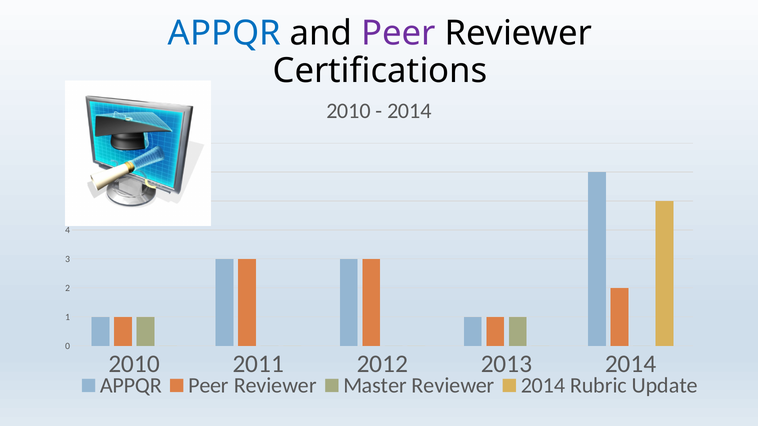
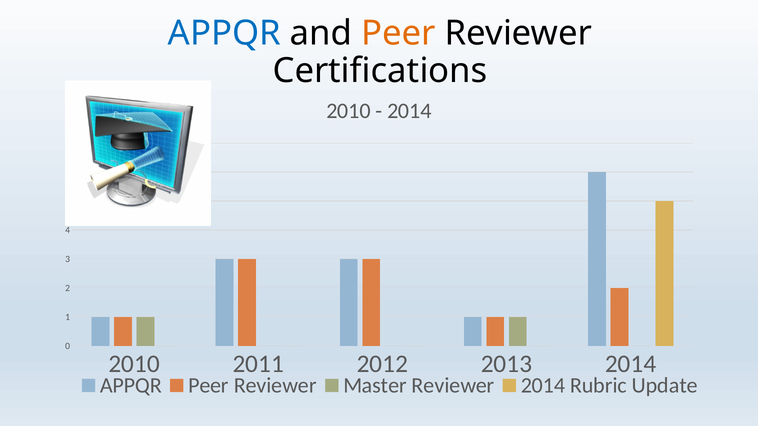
Peer colour: purple -> orange (399, 34)
